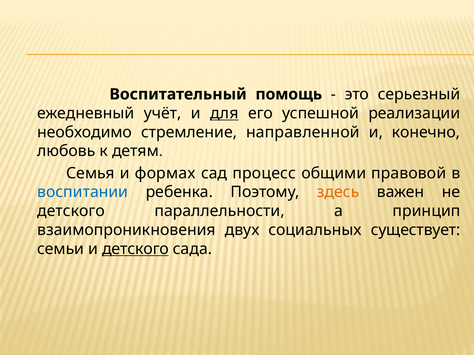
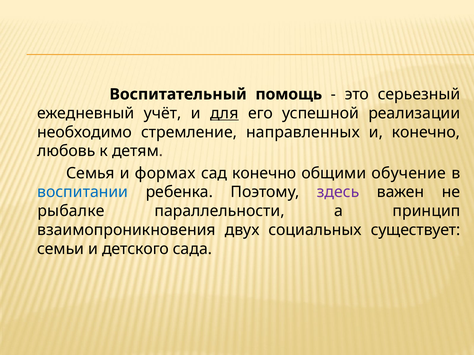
направленной: направленной -> направленных (303, 132)
сад процесс: процесс -> конечно (264, 173)
правовой: правовой -> обучение (409, 173)
здесь colour: orange -> purple (338, 192)
детского: детского -> рыбалке (71, 211)
детского underline: present -> none (136, 249)
